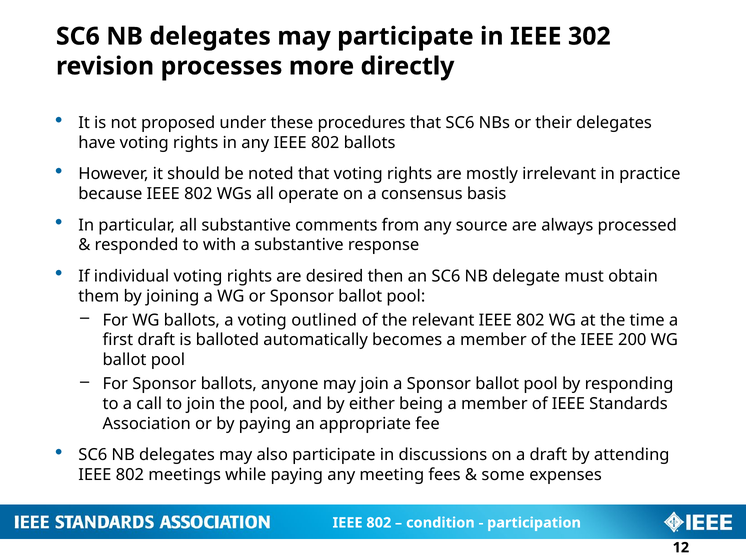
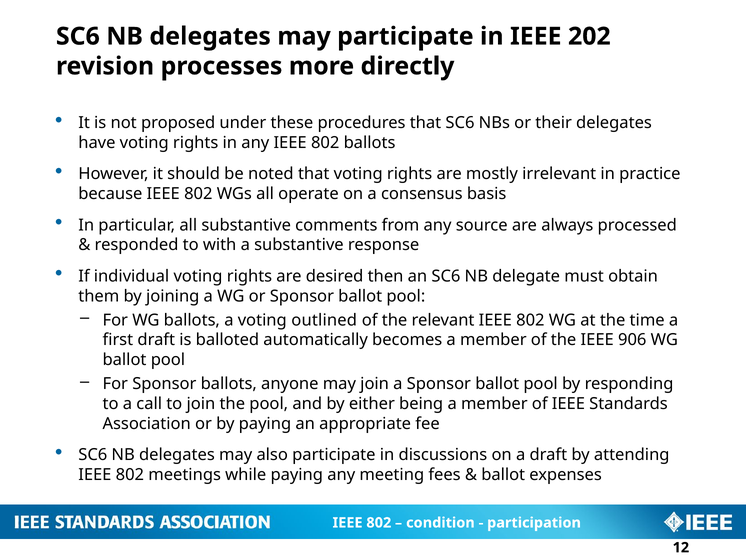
302: 302 -> 202 (589, 36)
200: 200 -> 906 (632, 340)
some: some -> ballot (503, 475)
